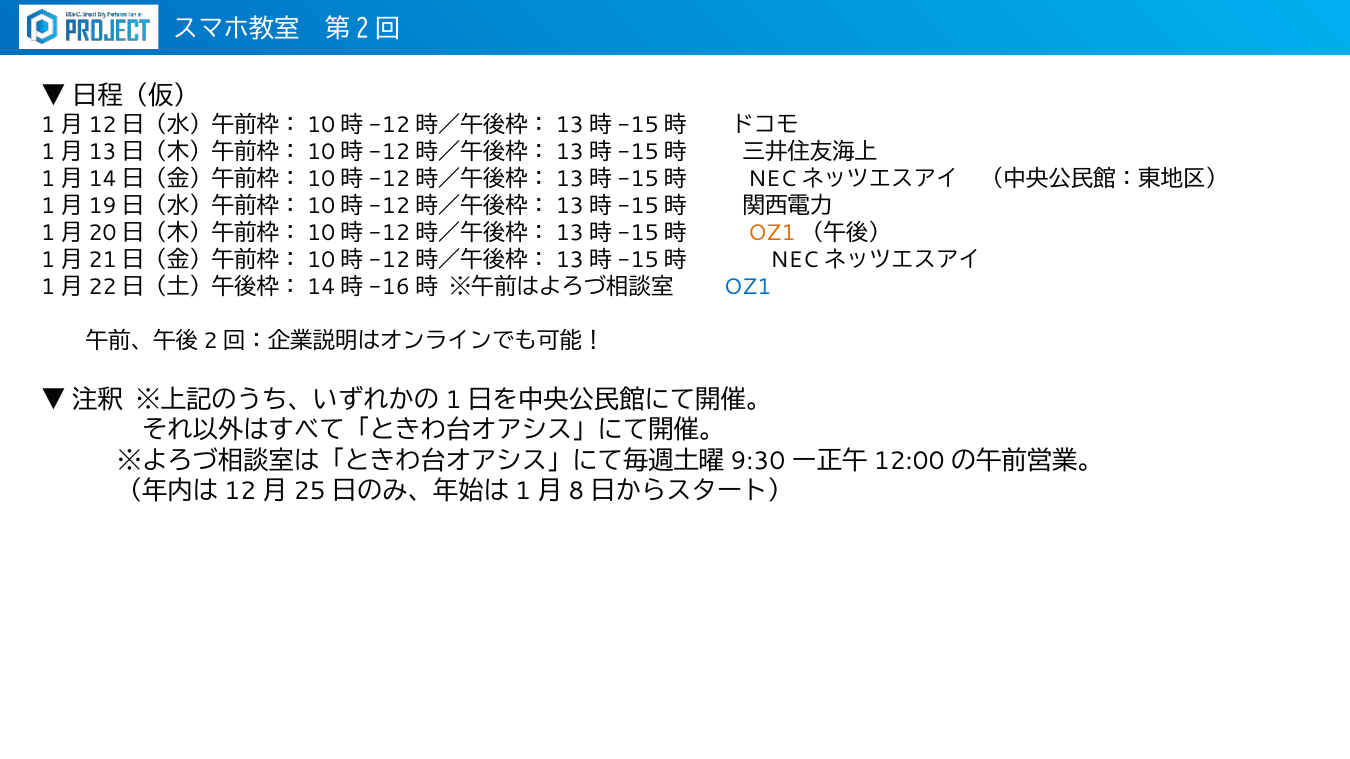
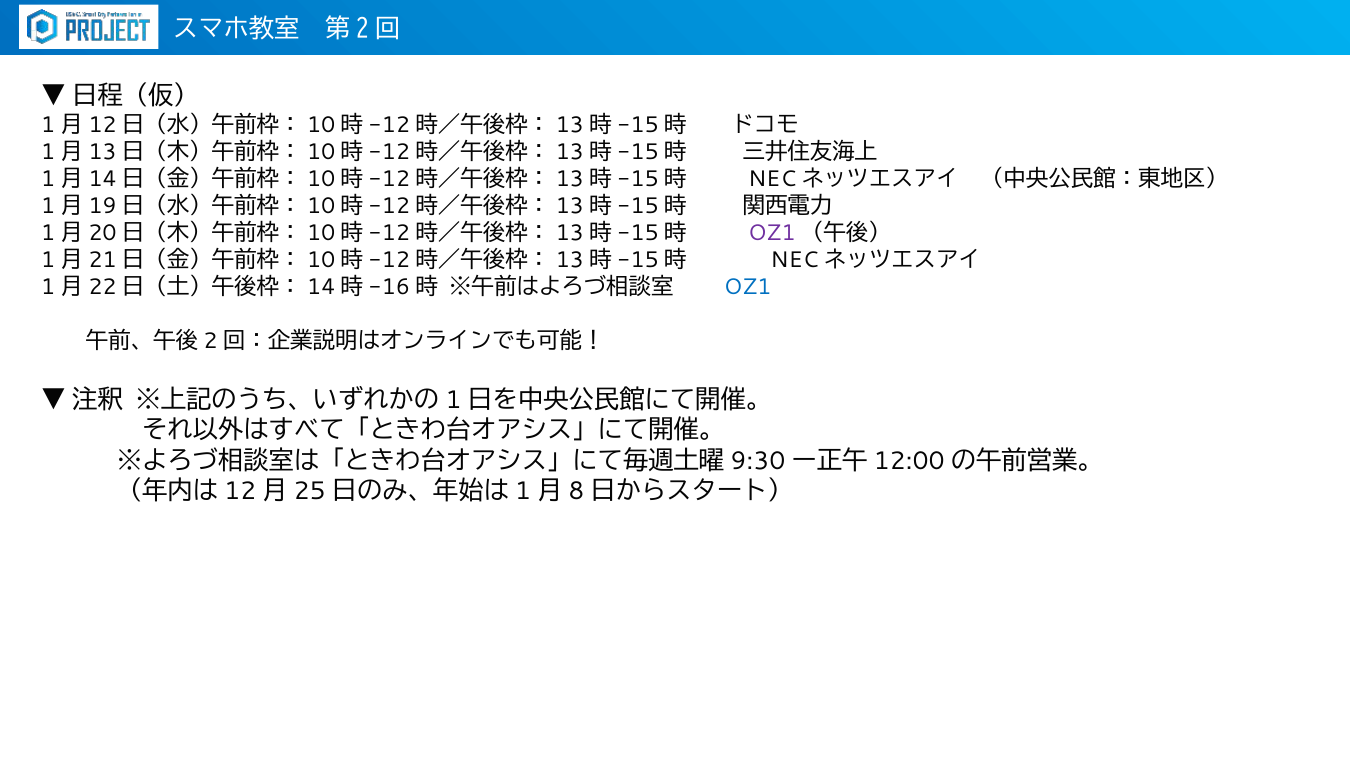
OZ1 colour: orange -> purple (772, 233)
